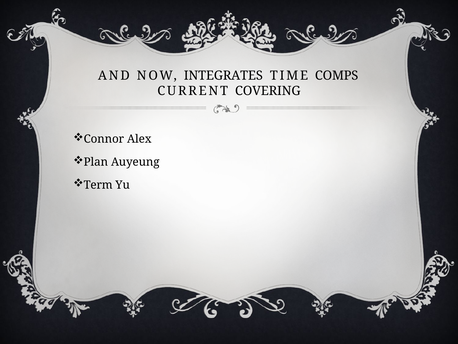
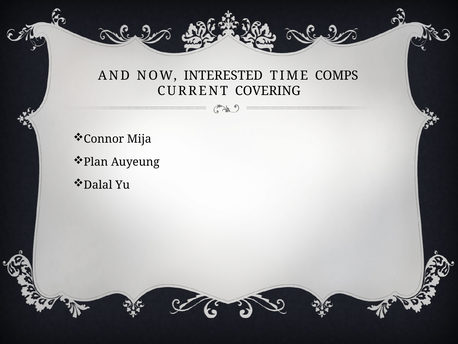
INTEGRATES: INTEGRATES -> INTERESTED (223, 76)
Alex: Alex -> Mija (139, 139)
Term: Term -> Dalal (98, 185)
